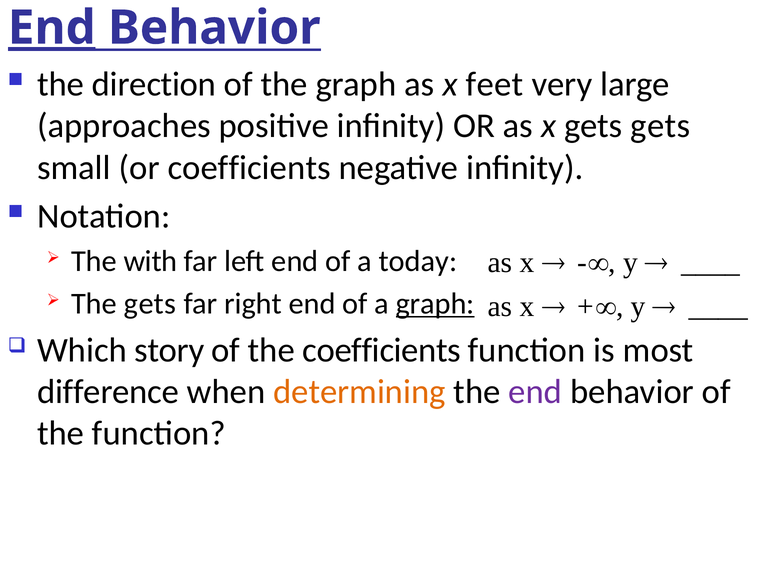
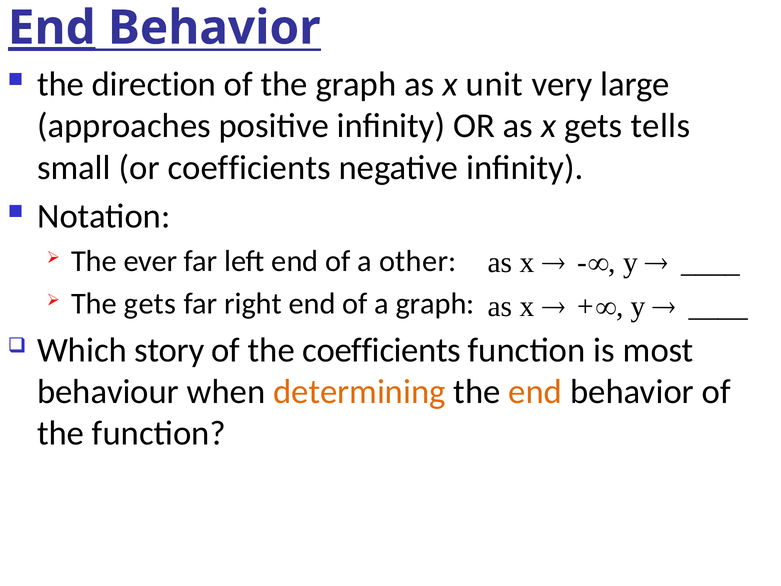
feet: feet -> unit (494, 84)
gets gets: gets -> tells (660, 126)
with: with -> ever (150, 261)
today: today -> other (418, 261)
graph underline: present -> none (435, 304)
difference: difference -> behaviour (108, 392)
end colour: purple -> orange (535, 392)
